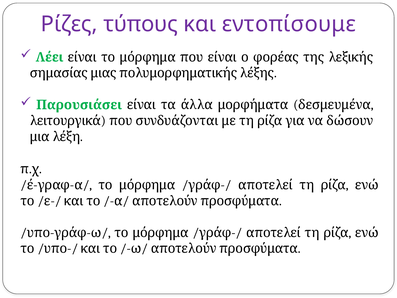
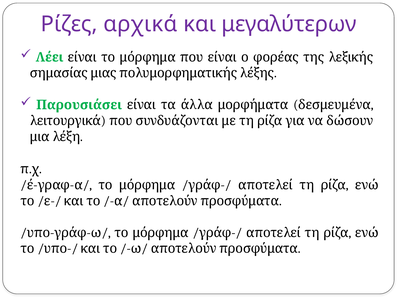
τύπους: τύπους -> αρχικά (140, 24)
εντοπίσουμε: εντοπίσουμε -> μεγαλύτερων (289, 24)
